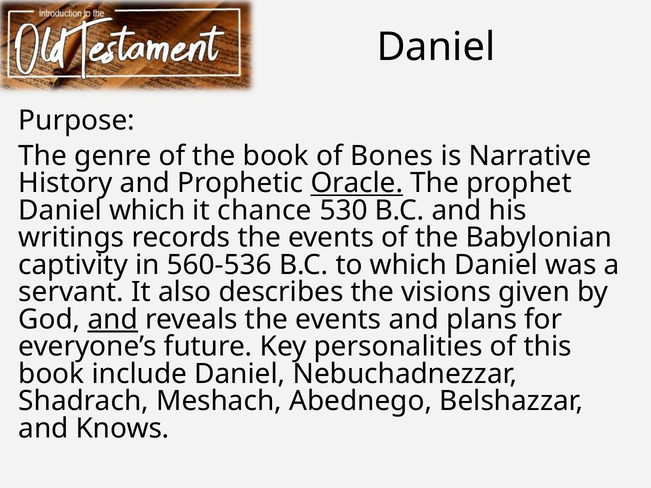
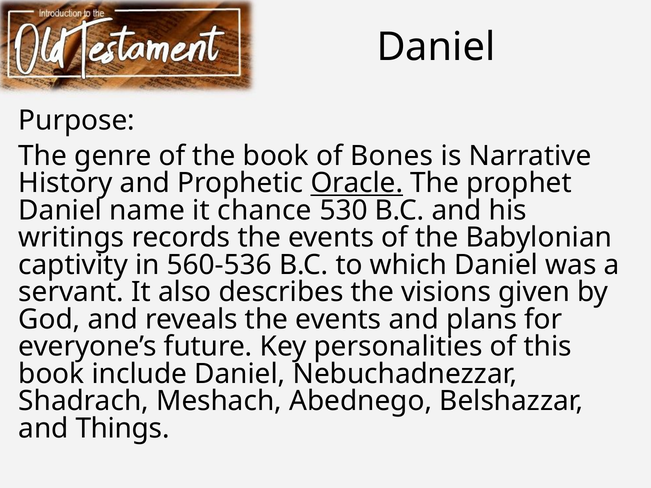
Daniel which: which -> name (147, 210)
and underline: present -> none (113, 320)
Knows: Knows -> Things (123, 429)
